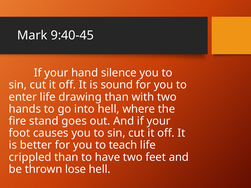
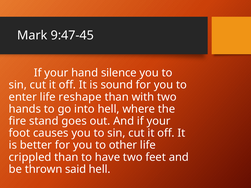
9:40-45: 9:40-45 -> 9:47-45 (72, 35)
drawing: drawing -> reshape (80, 97)
teach: teach -> other (123, 145)
lose: lose -> said (76, 169)
